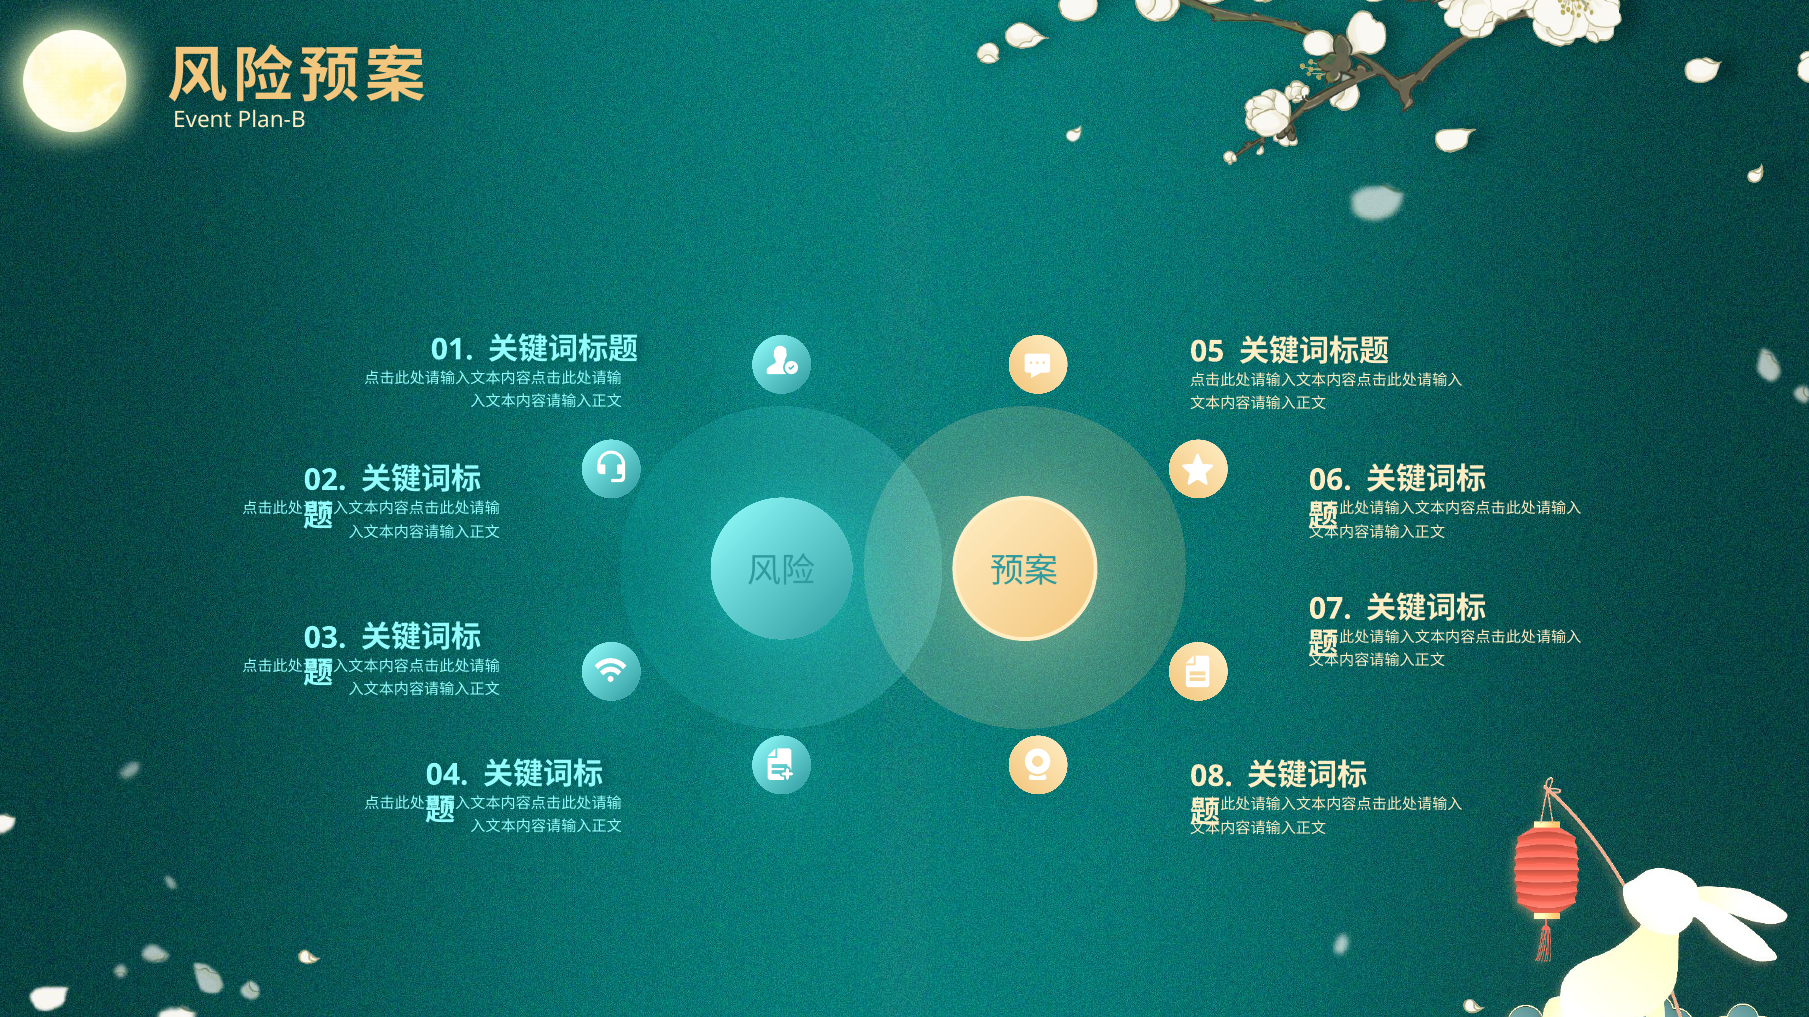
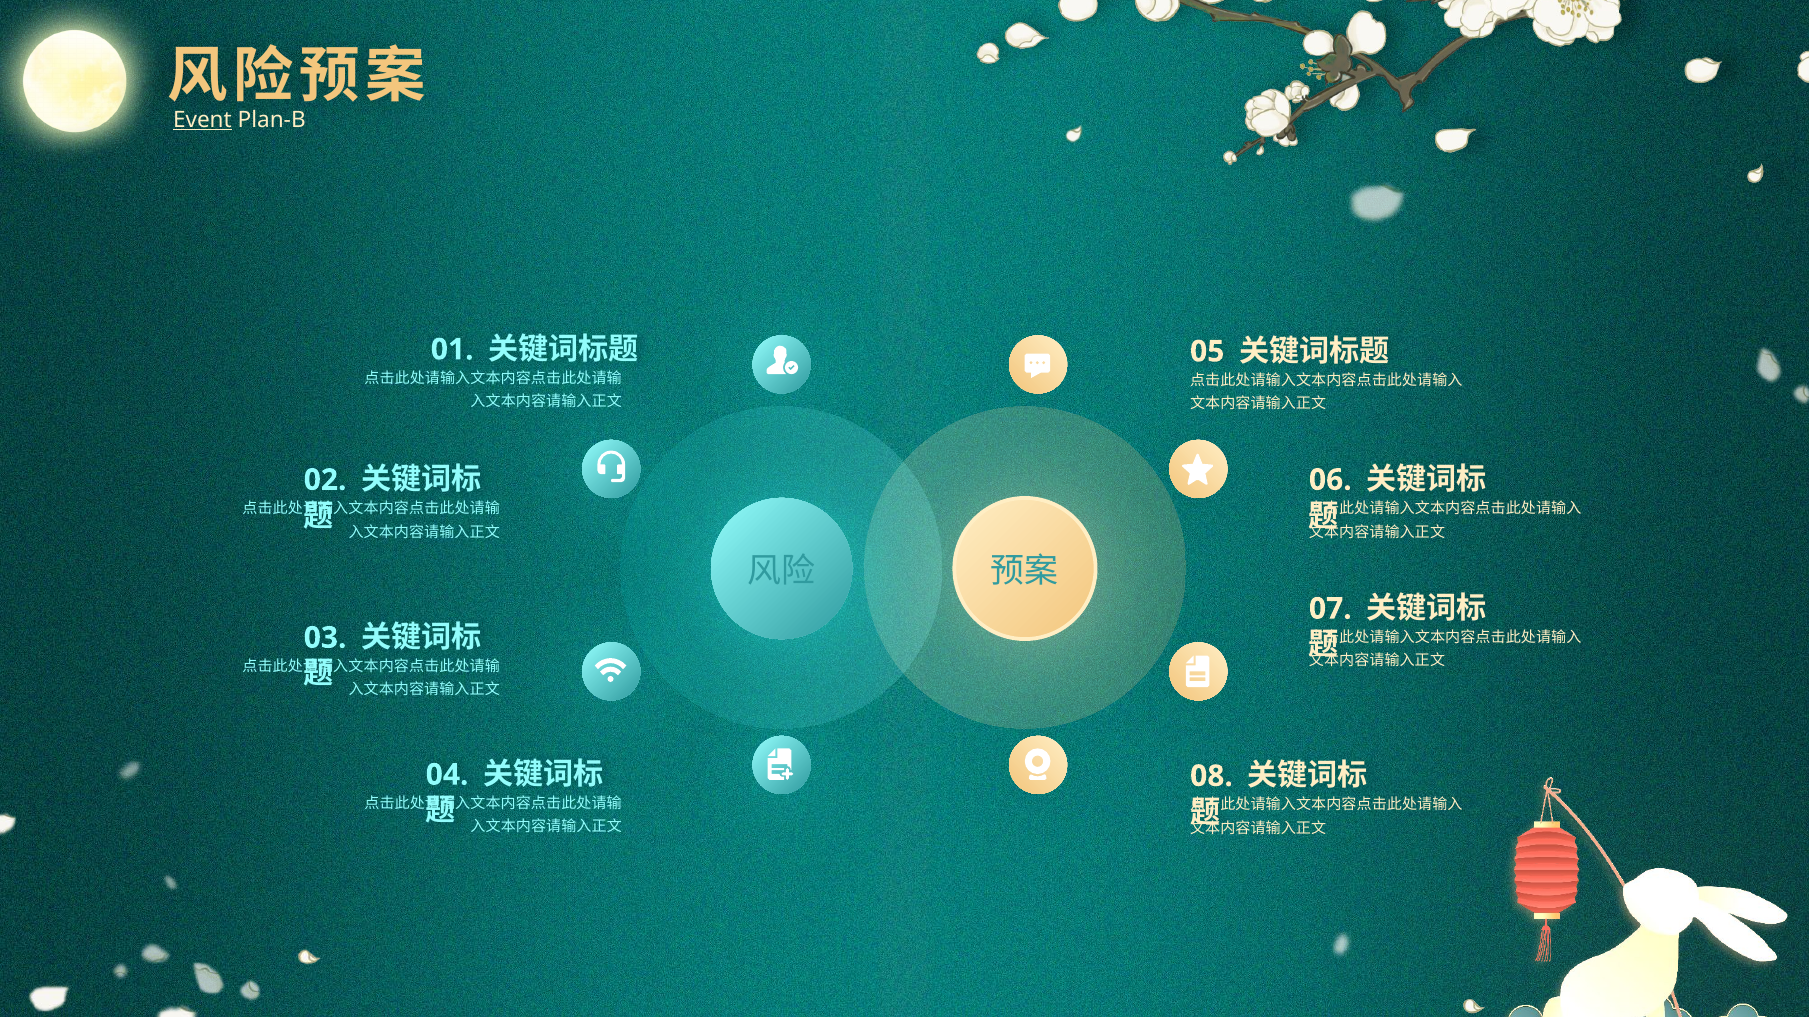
Event underline: none -> present (202, 120)
